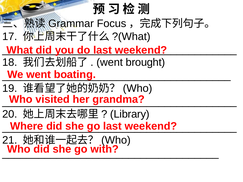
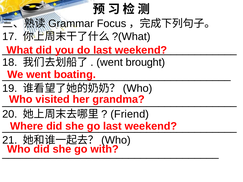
Library: Library -> Friend (130, 114)
